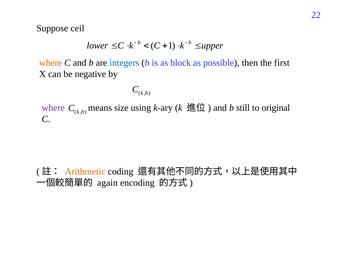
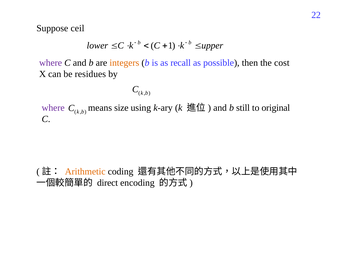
where colour: orange -> purple (51, 63)
integers colour: blue -> orange (124, 63)
block: block -> recall (181, 63)
first: first -> cost (282, 63)
negative: negative -> residues (90, 74)
again: again -> direct (108, 183)
